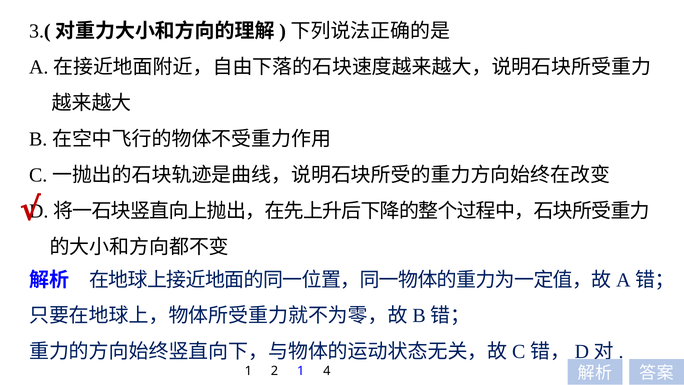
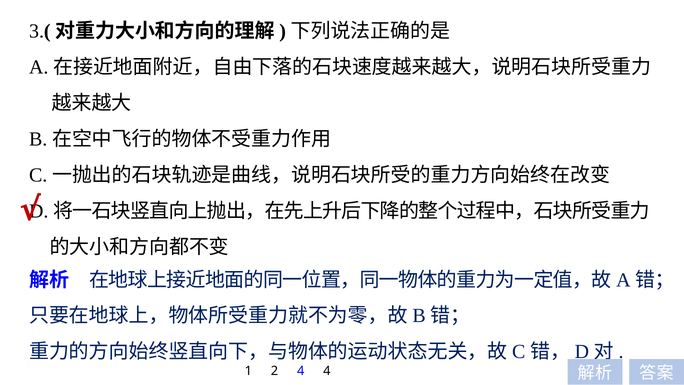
2 1: 1 -> 4 (301, 371)
